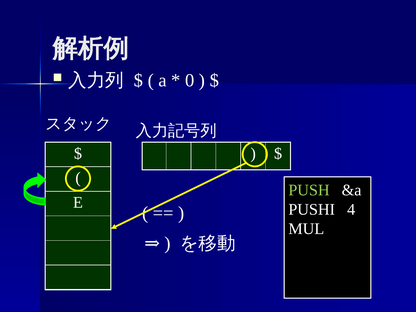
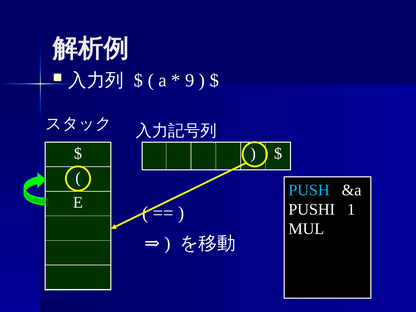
0: 0 -> 9 (190, 80)
PUSH colour: light green -> light blue (309, 190)
4: 4 -> 1 (351, 209)
